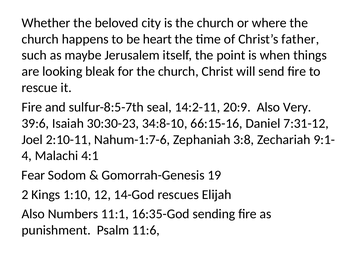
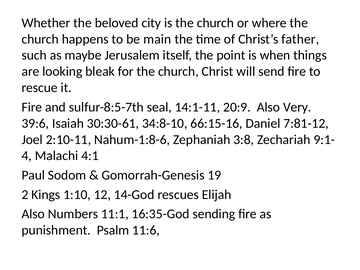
heart: heart -> main (157, 39)
14:2-11: 14:2-11 -> 14:1-11 (197, 107)
30:30-23: 30:30-23 -> 30:30-61 (113, 123)
7:31-12: 7:31-12 -> 7:81-12 (306, 123)
Nahum-1:7-6: Nahum-1:7-6 -> Nahum-1:8-6 (132, 140)
Fear: Fear -> Paul (33, 175)
